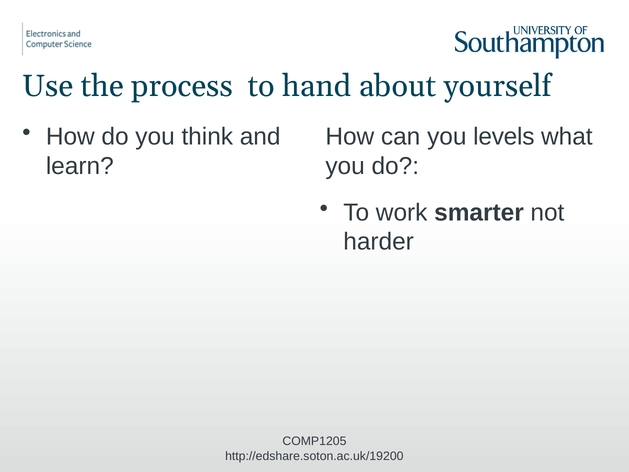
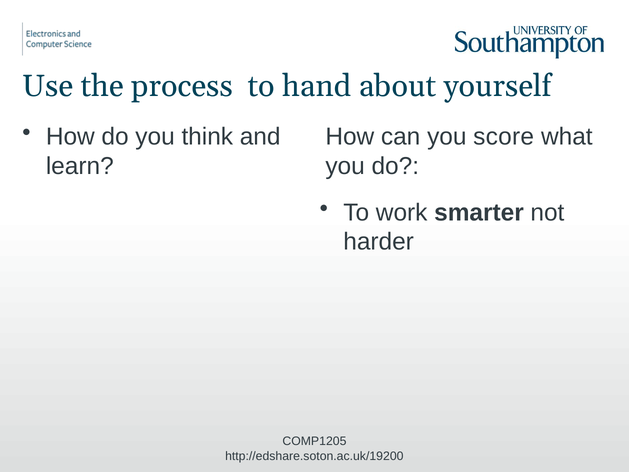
levels: levels -> score (504, 136)
